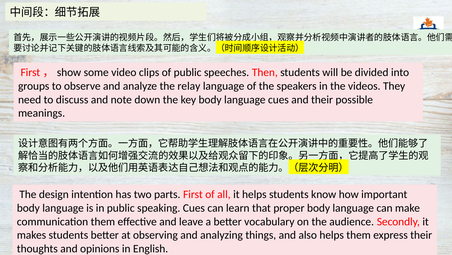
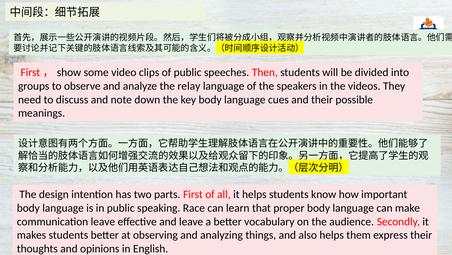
speaking Cues: Cues -> Race (194, 207)
communication them: them -> leave (103, 221)
